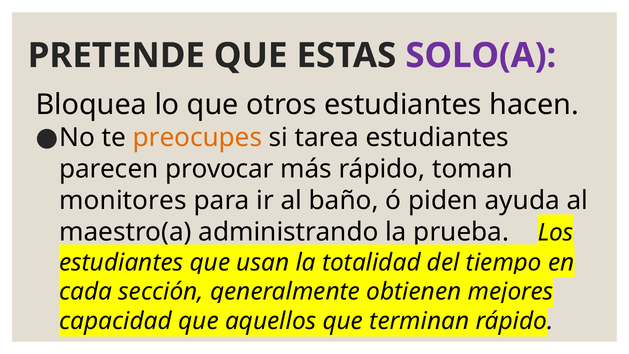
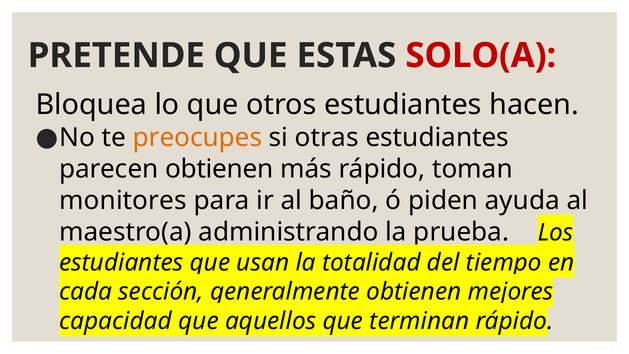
SOLO(A colour: purple -> red (481, 56)
tarea: tarea -> otras (327, 138)
parecen provocar: provocar -> obtienen (219, 169)
